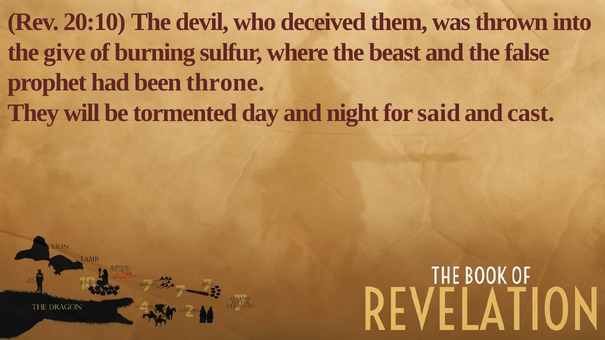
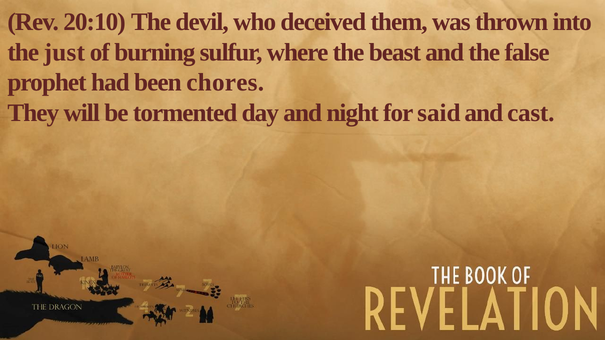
give: give -> just (64, 52)
throne: throne -> chores (225, 83)
